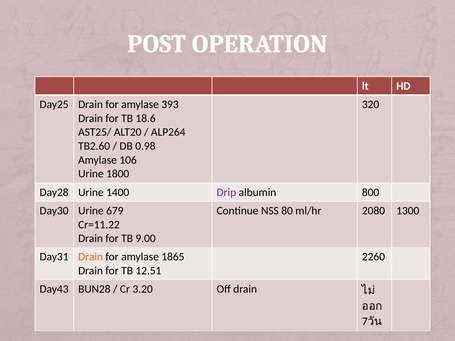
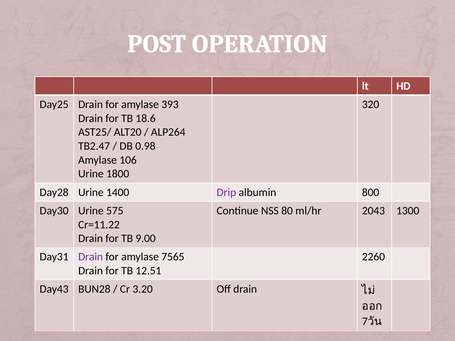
TB2.60: TB2.60 -> TB2.47 (94, 146)
679: 679 -> 575 (115, 211)
2080: 2080 -> 2043 (373, 211)
Drain colour: orange -> purple (91, 257)
1865: 1865 -> 7565 (173, 257)
